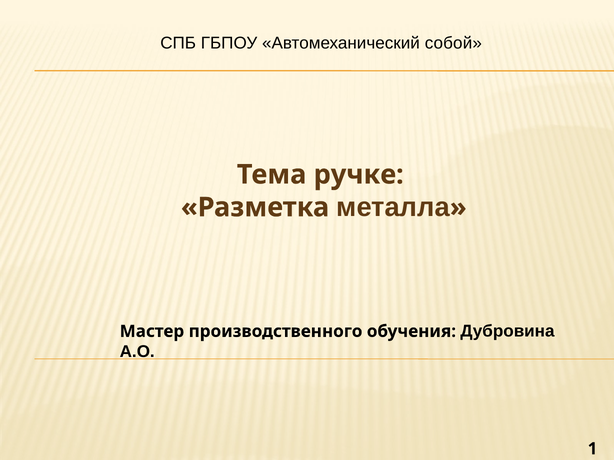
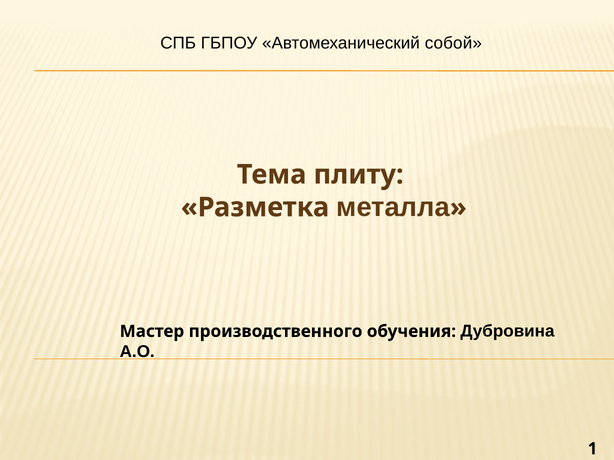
ручке: ручке -> плиту (359, 175)
